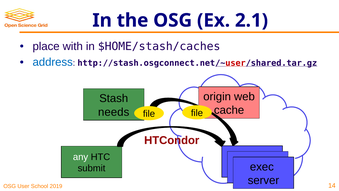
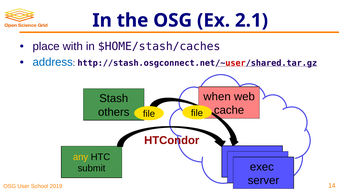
origin: origin -> when (217, 96)
needs: needs -> others (114, 112)
any colour: white -> yellow (81, 157)
